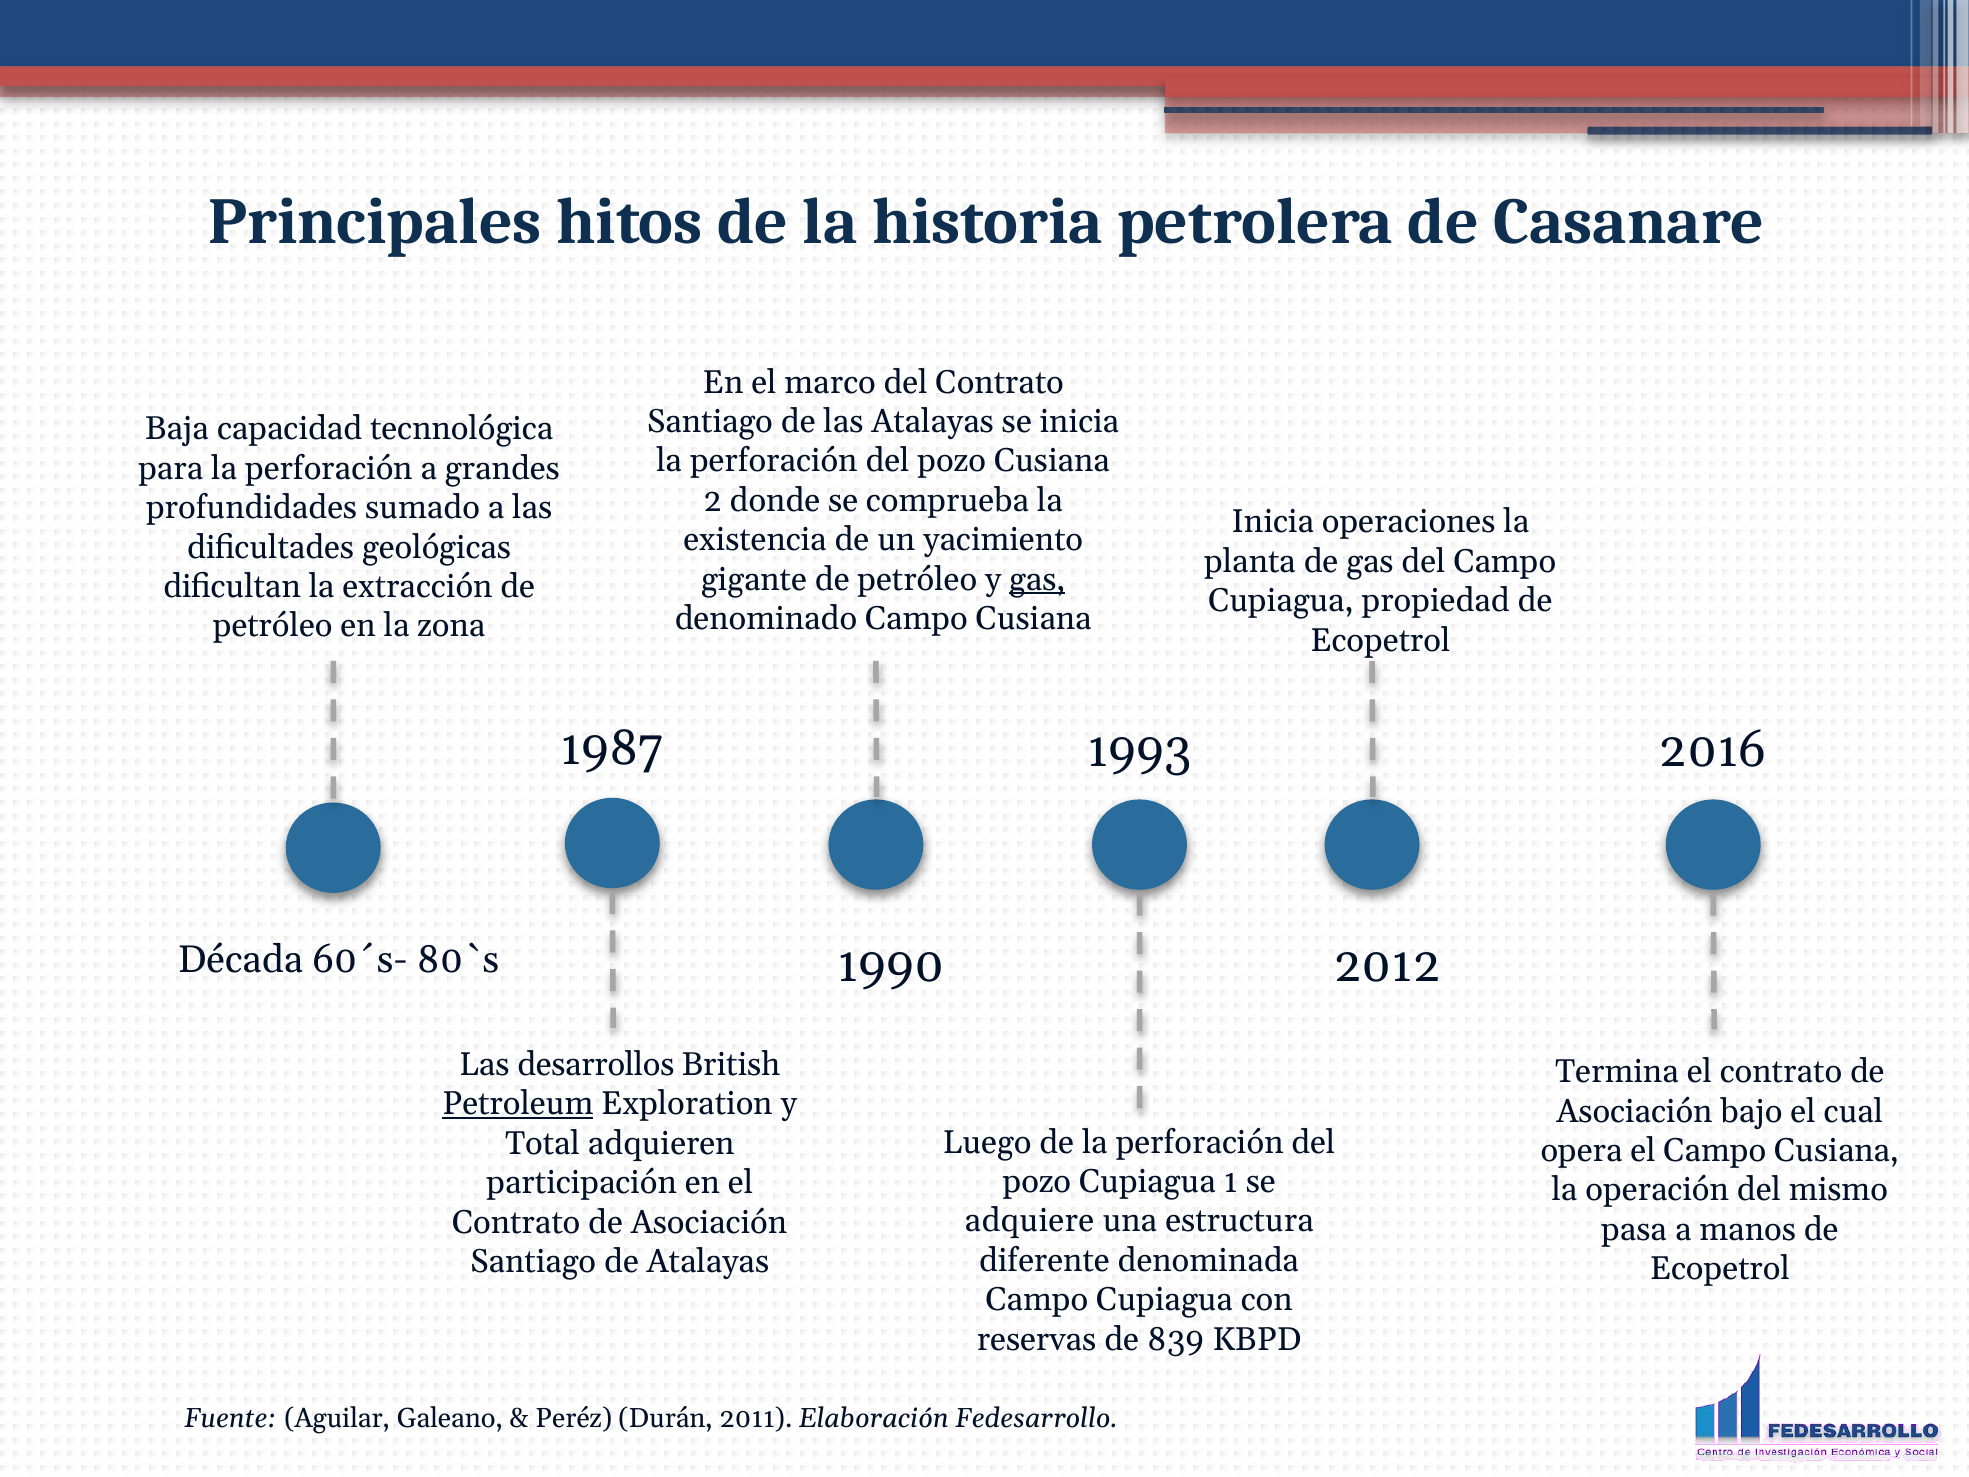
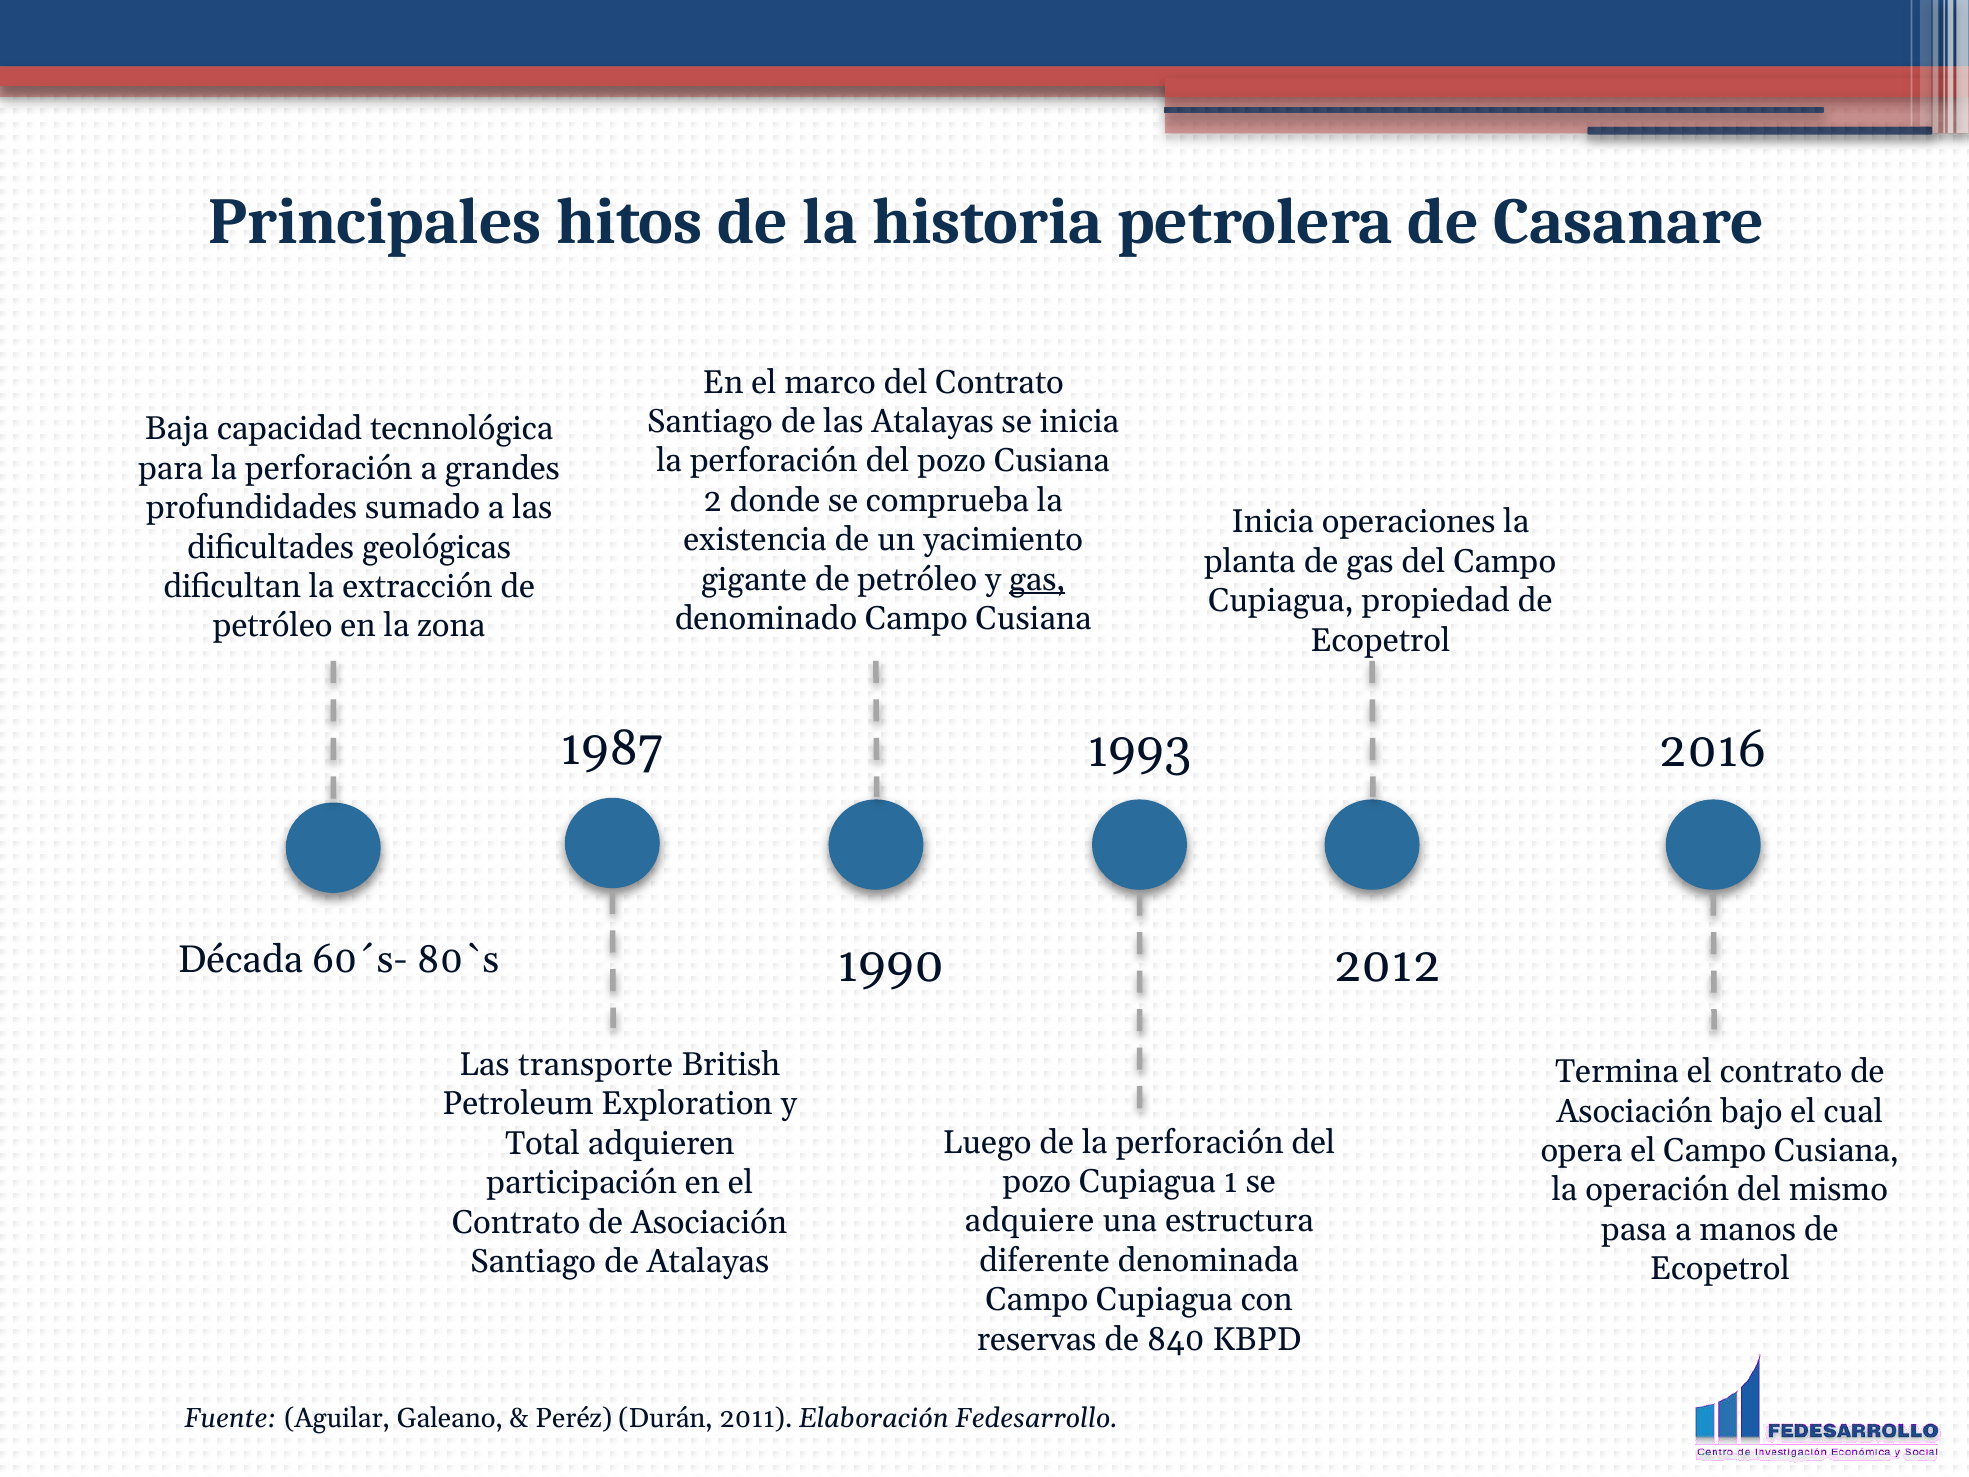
desarrollos: desarrollos -> transporte (596, 1065)
Petroleum underline: present -> none (518, 1104)
839: 839 -> 840 (1176, 1339)
